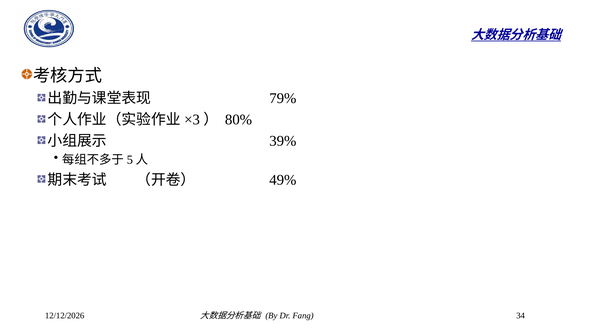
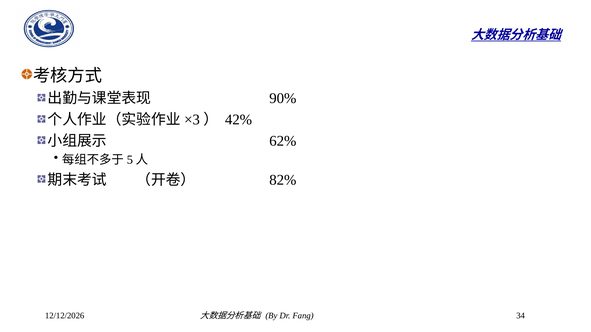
79%: 79% -> 90% (283, 99)
80%: 80% -> 42% (239, 120)
39%: 39% -> 62% (283, 141)
49%: 49% -> 82% (283, 180)
